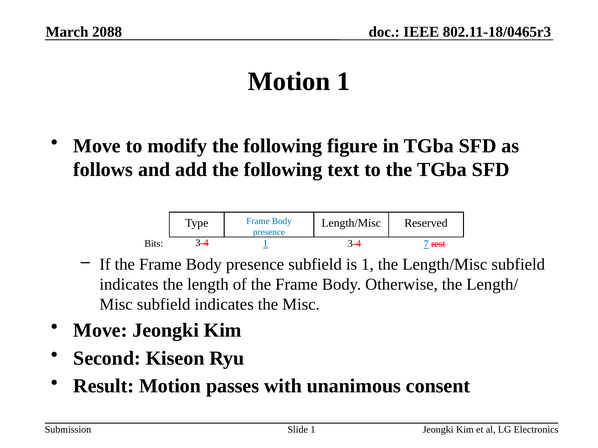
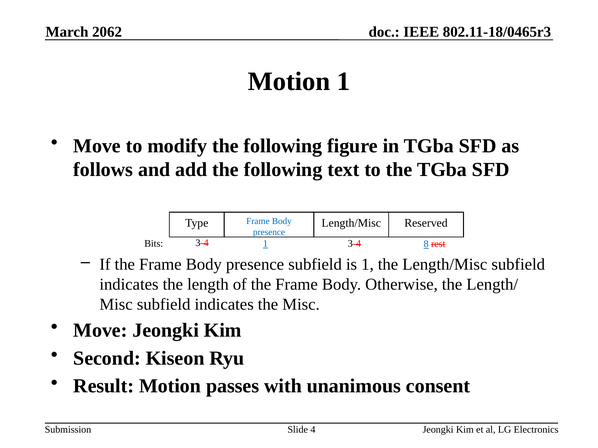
2088: 2088 -> 2062 (107, 32)
7: 7 -> 8 (426, 244)
Slide 1: 1 -> 4 (313, 430)
